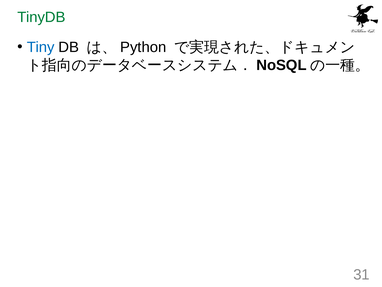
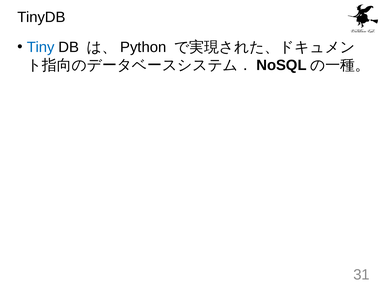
TinyDB colour: green -> black (41, 17)
